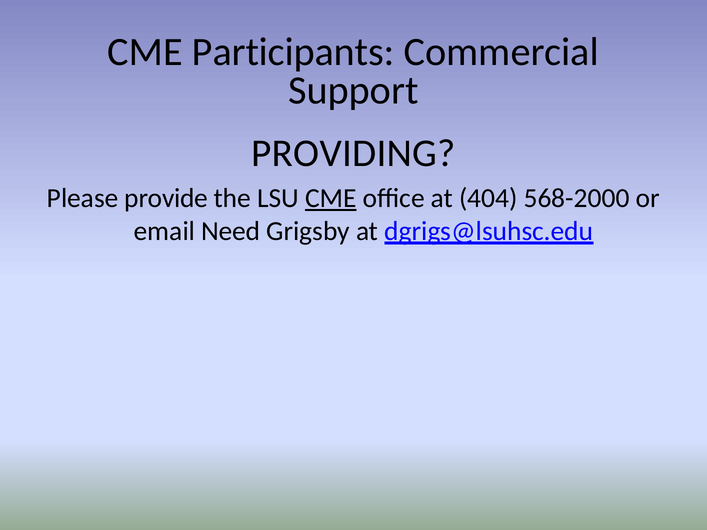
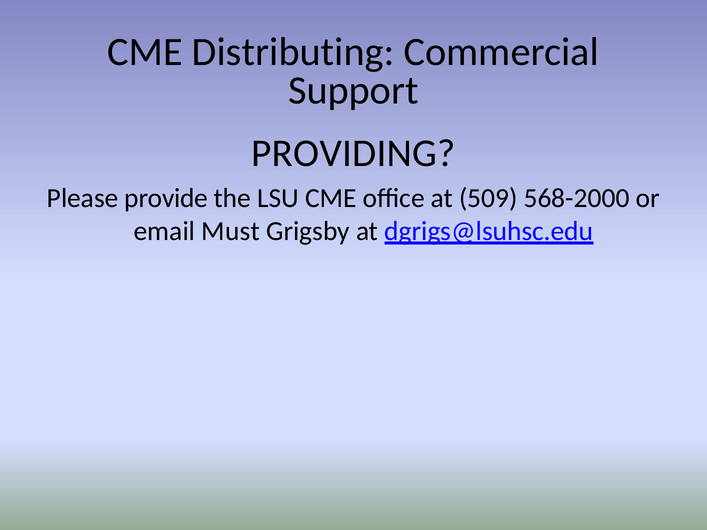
Participants: Participants -> Distributing (293, 52)
CME underline: present -> none (331, 198)
404: 404 -> 509 (488, 198)
Need: Need -> Must (231, 231)
